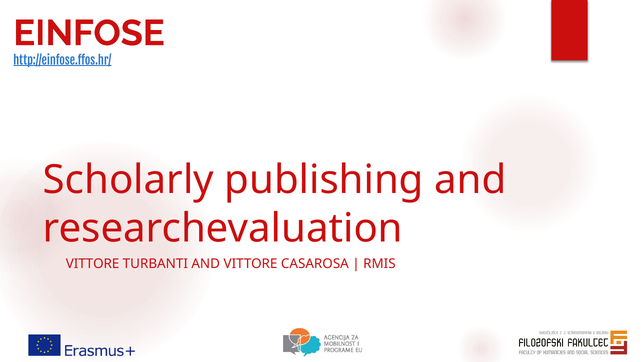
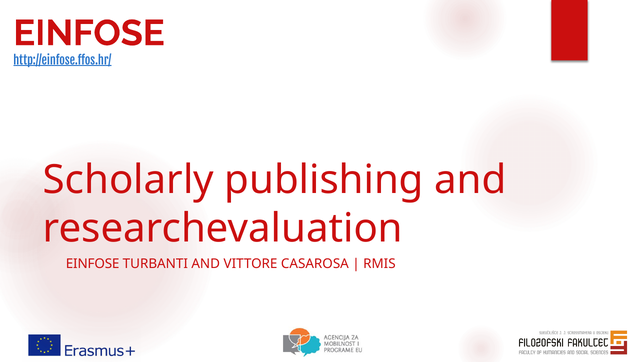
VITTORE: VITTORE -> EINFOSE (93, 264)
